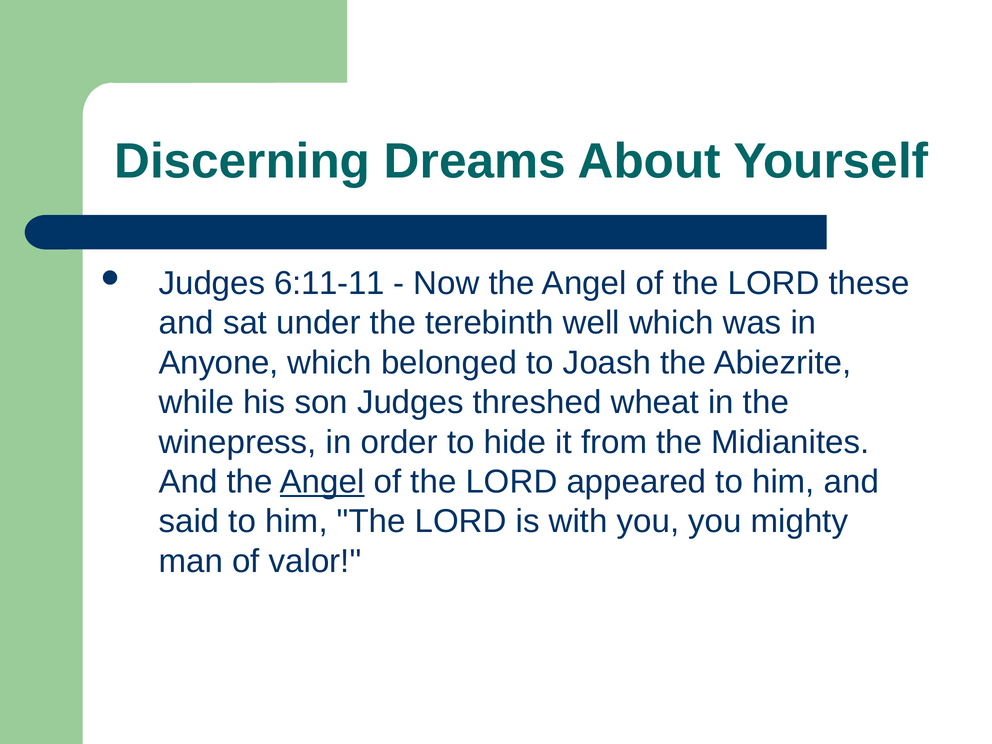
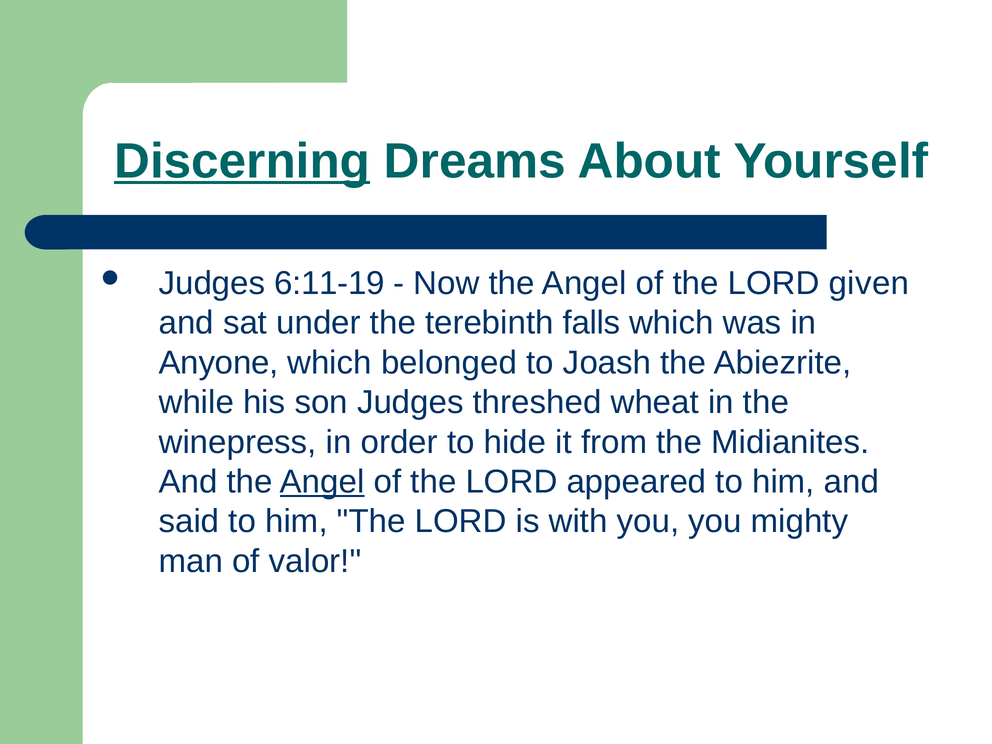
Discerning underline: none -> present (242, 161)
6:11-11: 6:11-11 -> 6:11-19 (329, 283)
these: these -> given (869, 283)
well: well -> falls (592, 323)
